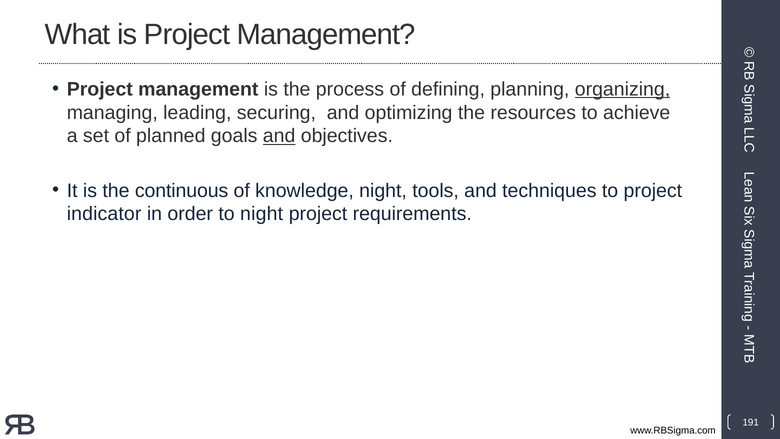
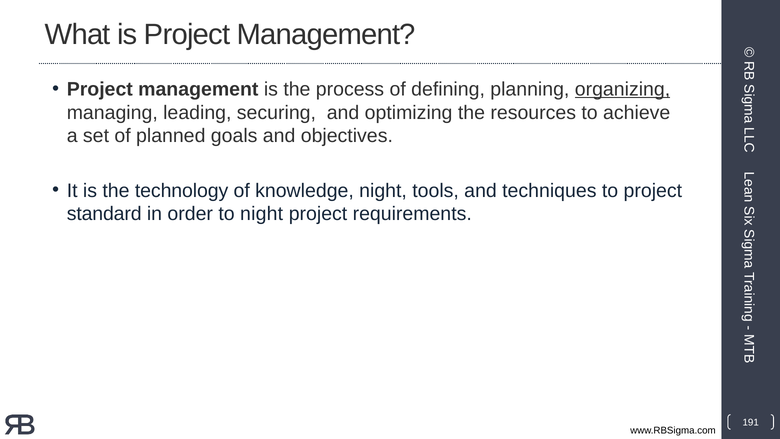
and underline: present -> none (279, 136)
continuous: continuous -> technology (182, 191)
indicator: indicator -> standard (104, 214)
